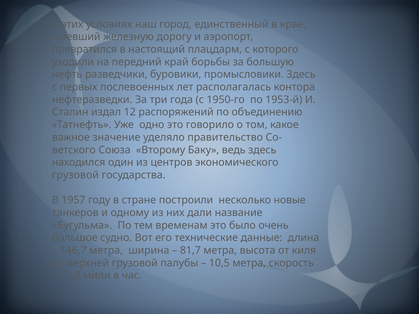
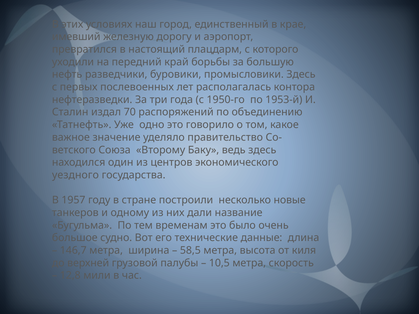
12: 12 -> 70 (130, 112)
грузовой: грузовой -> уездного (75, 175)
81,7: 81,7 -> 58,5 (190, 251)
